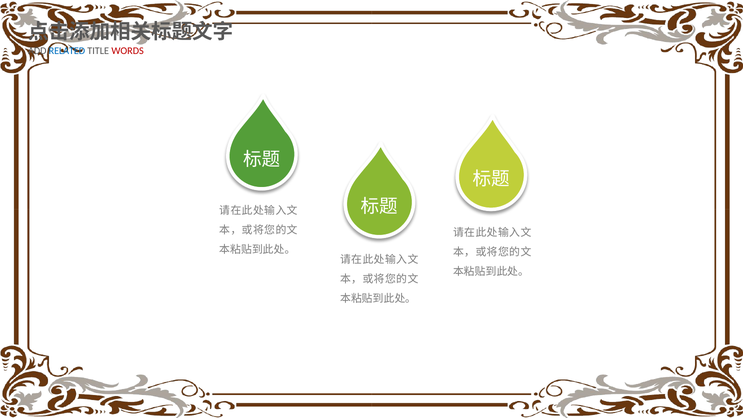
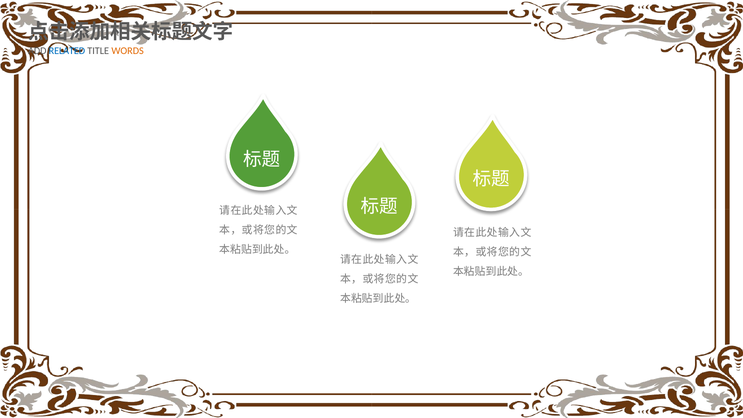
WORDS colour: red -> orange (128, 51)
